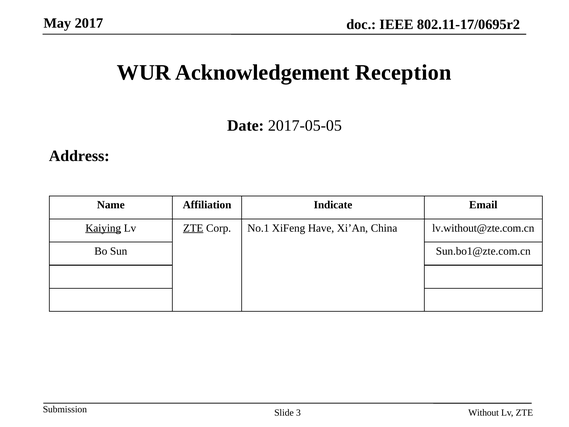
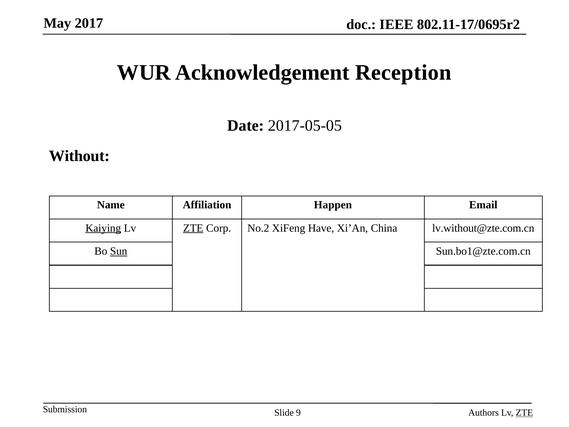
Address: Address -> Without (79, 156)
Indicate: Indicate -> Happen (333, 205)
No.1: No.1 -> No.2 (258, 228)
Sun underline: none -> present (119, 251)
3: 3 -> 9 (298, 412)
Without: Without -> Authors (484, 412)
ZTE underline: none -> present (524, 412)
